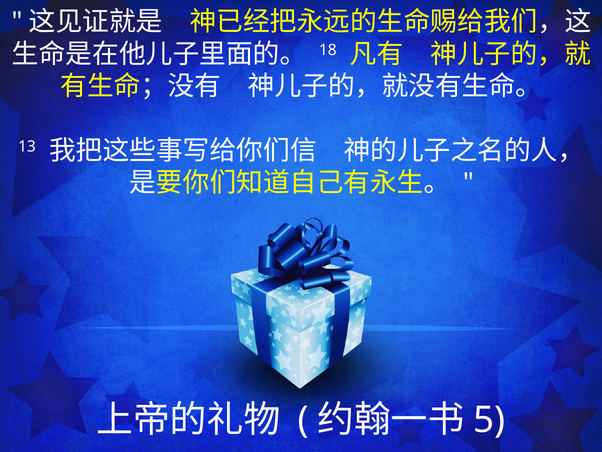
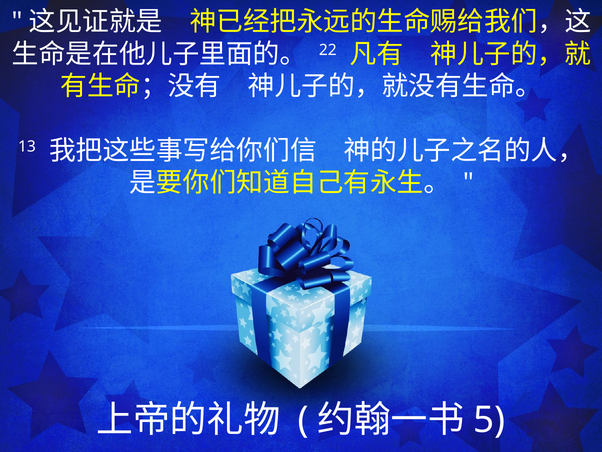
18: 18 -> 22 (328, 50)
